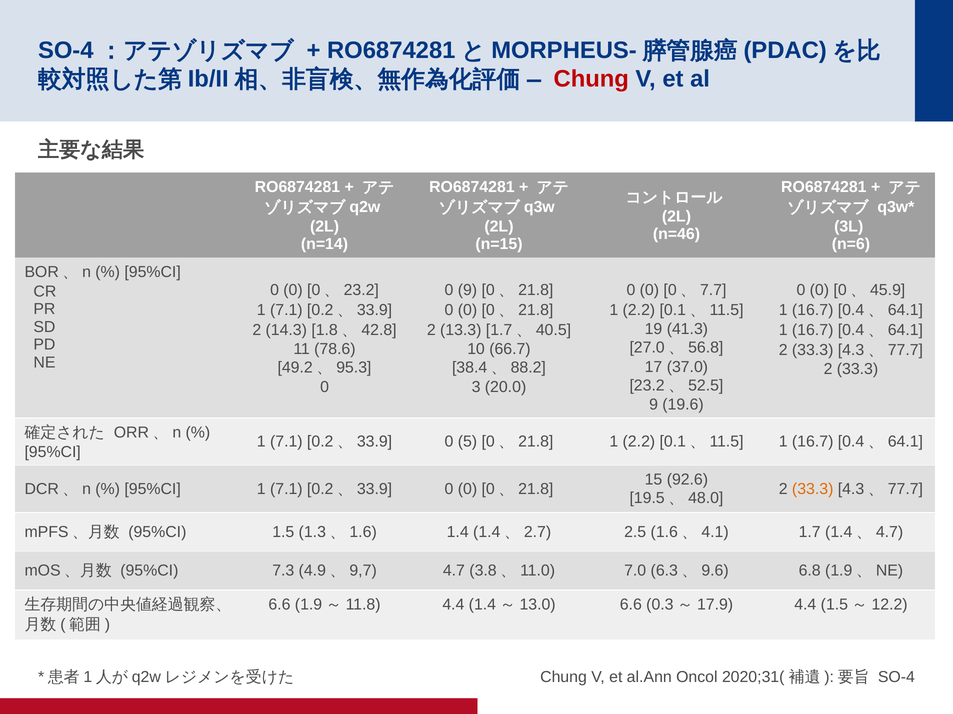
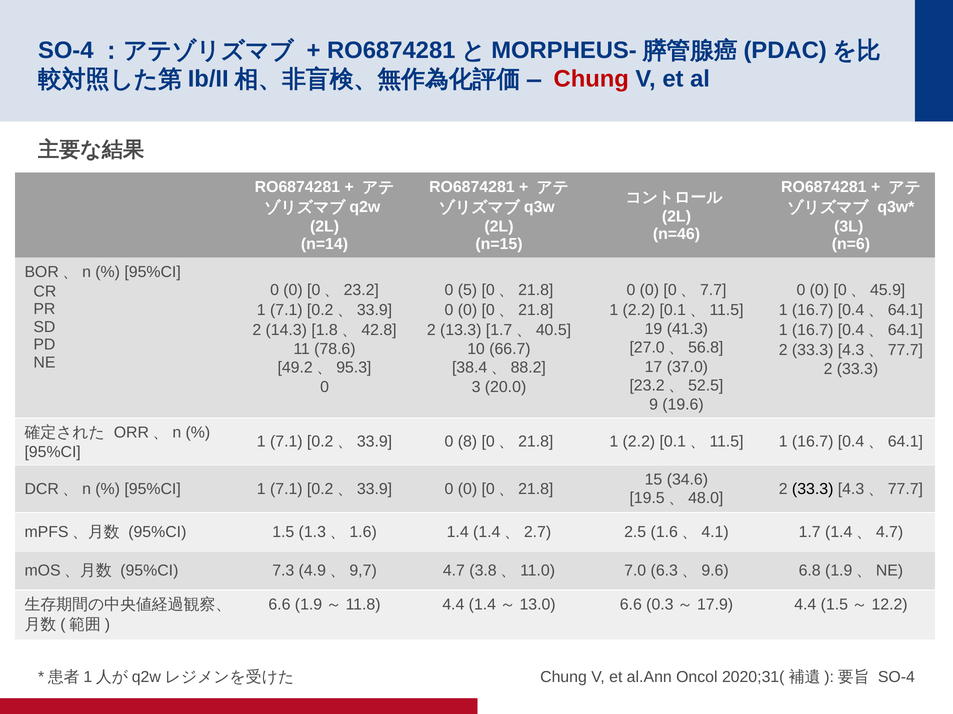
0 9: 9 -> 5 (467, 290)
5: 5 -> 8 (467, 442)
92.6: 92.6 -> 34.6 (687, 480)
33.3 colour: orange -> black (813, 489)
